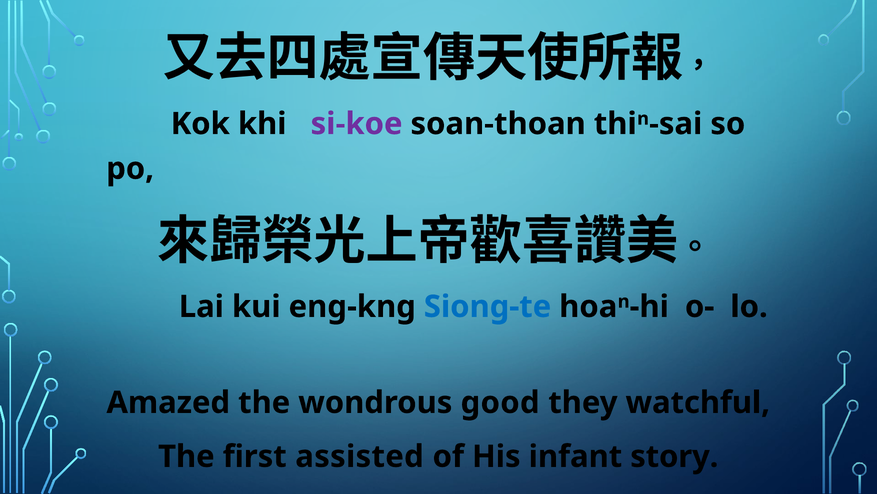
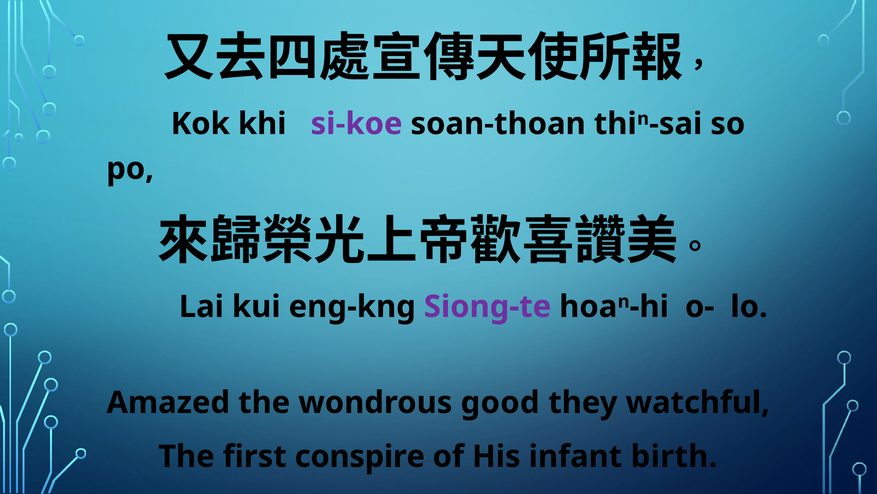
Siong-te colour: blue -> purple (488, 306)
assisted: assisted -> conspire (360, 456)
story: story -> birth (674, 456)
